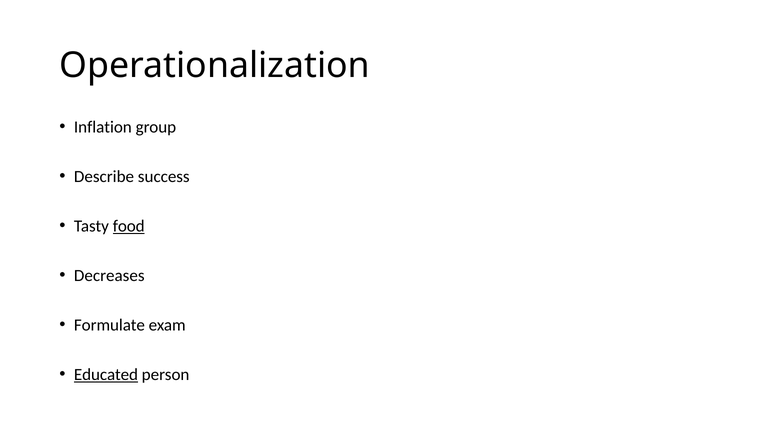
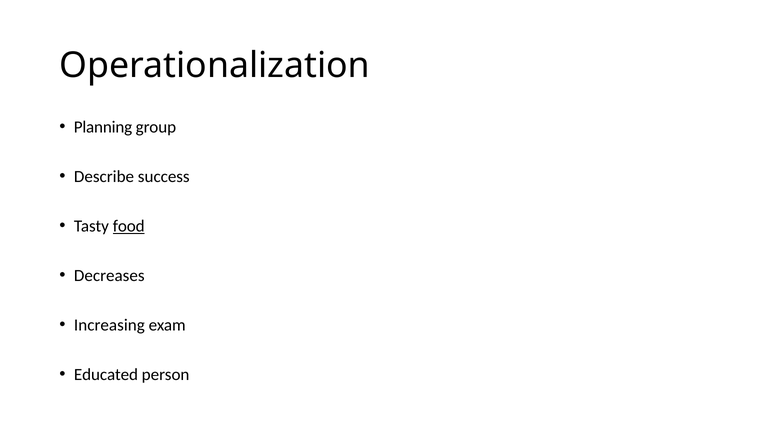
Inflation: Inflation -> Planning (103, 127)
Formulate: Formulate -> Increasing (109, 325)
Educated underline: present -> none (106, 375)
